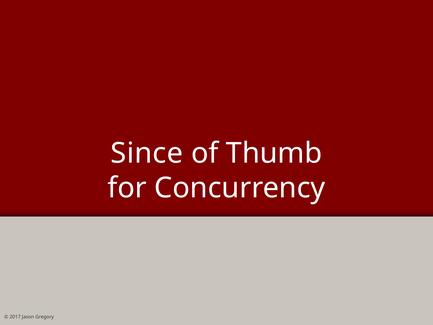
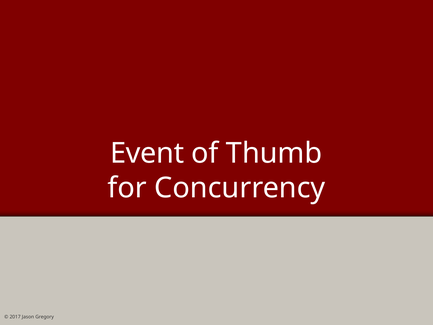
Since: Since -> Event (147, 153)
